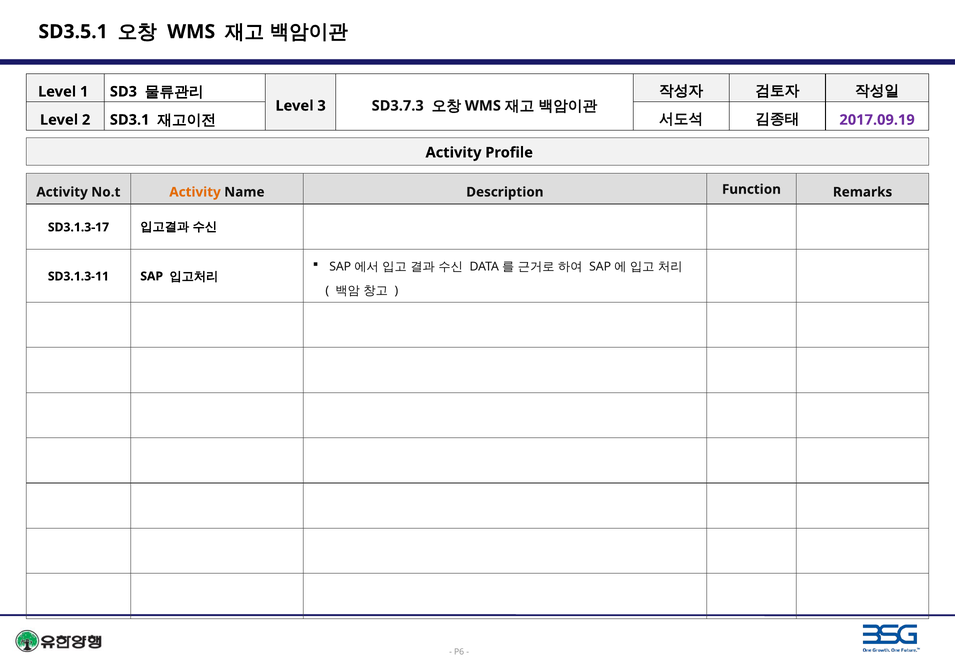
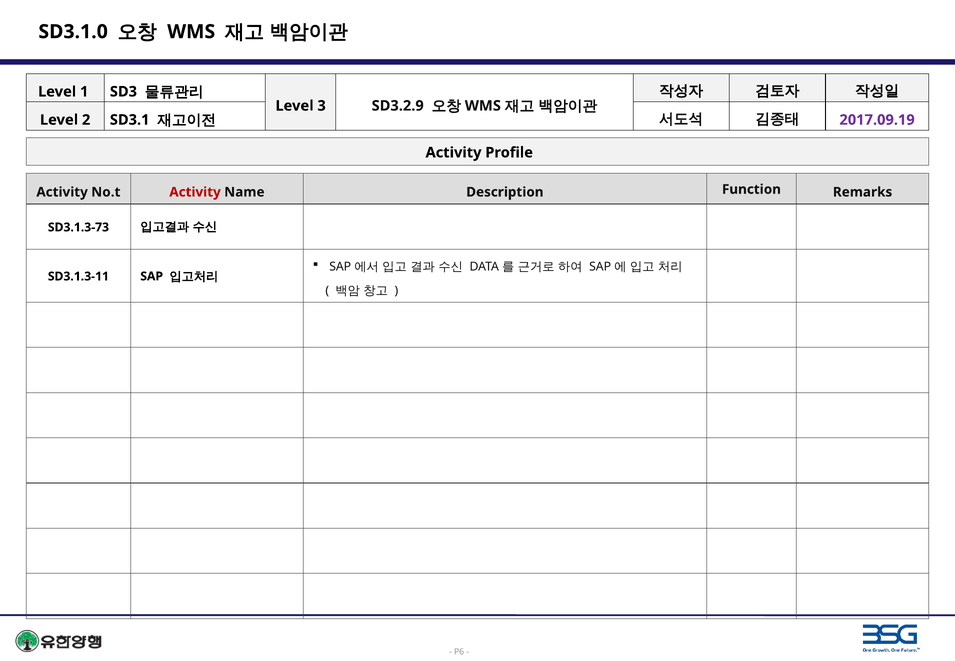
SD3.5.1: SD3.5.1 -> SD3.1.0 (73, 32)
SD3.7.3: SD3.7.3 -> SD3.2.9 (398, 106)
Activity colour: orange -> red (195, 192)
SD3.1.3-17: SD3.1.3-17 -> SD3.1.3-73 (78, 227)
